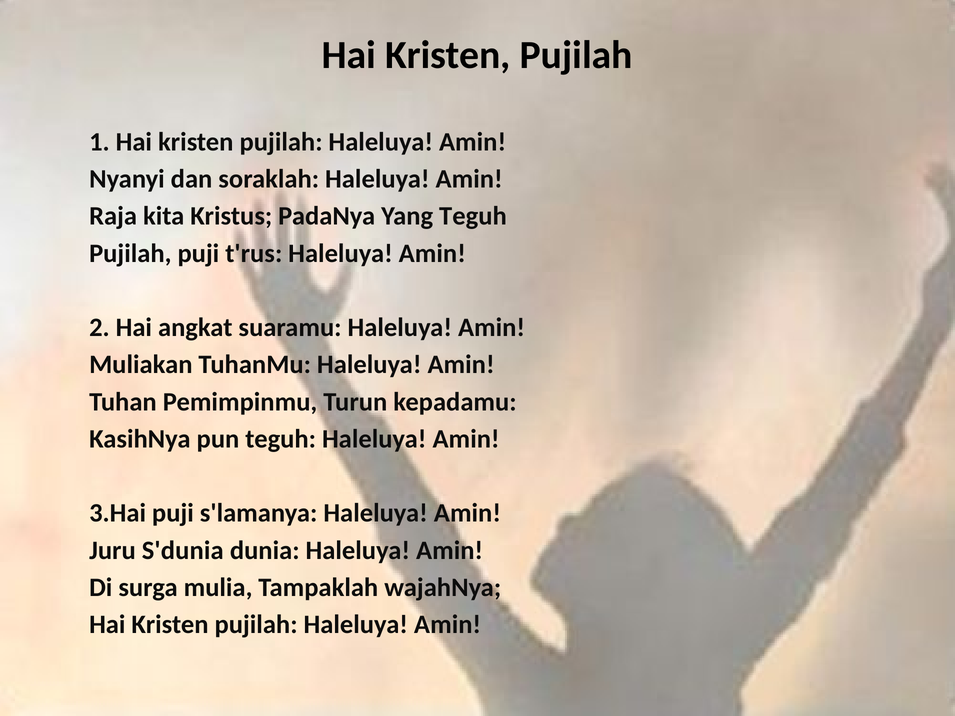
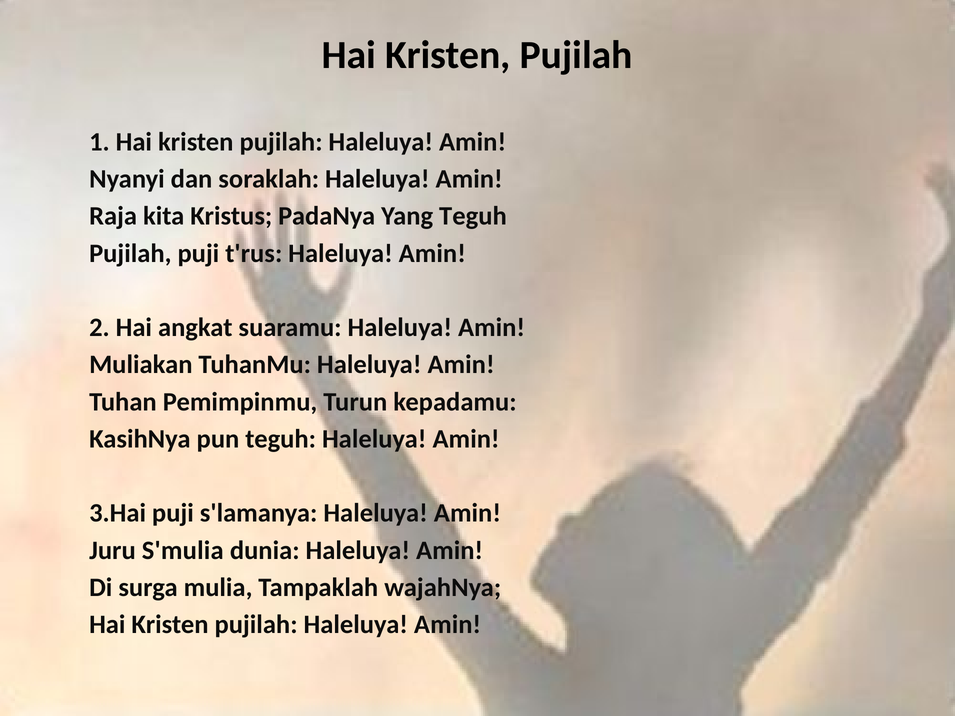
S'dunia: S'dunia -> S'mulia (183, 551)
